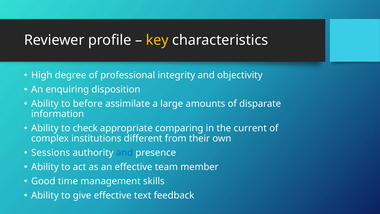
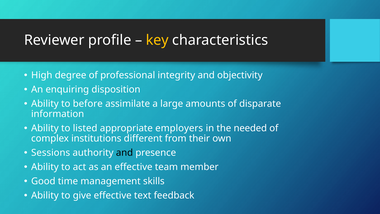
check: check -> listed (85, 128)
comparing: comparing -> employers (179, 128)
current: current -> needed (250, 128)
and colour: blue -> black (124, 153)
